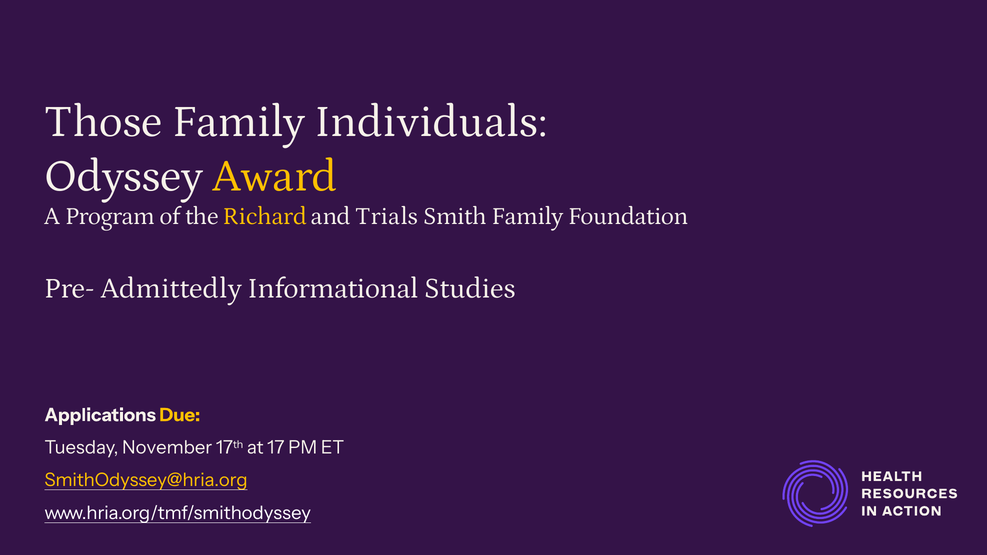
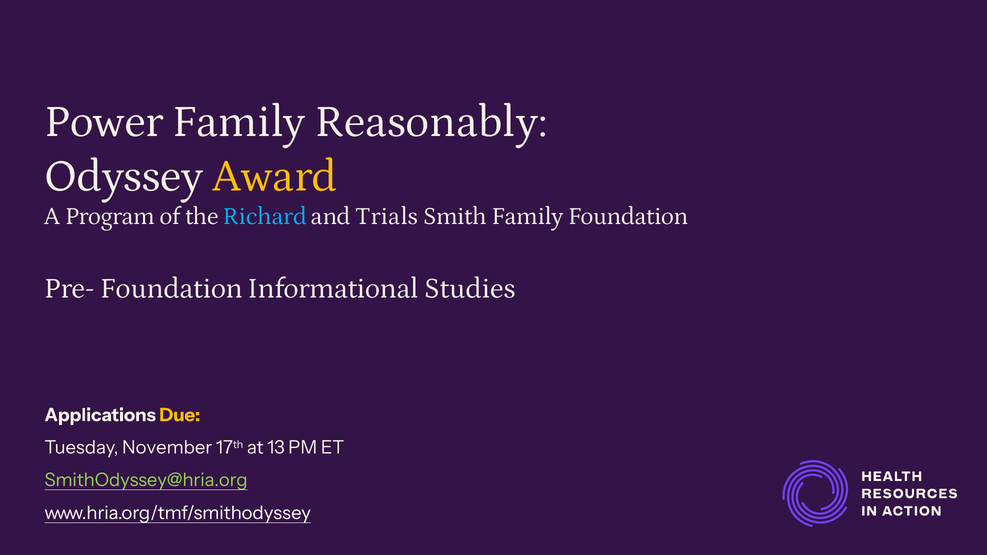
Those: Those -> Power (104, 122)
Individuals: Individuals -> Reasonably (431, 122)
Richard colour: yellow -> light blue (265, 216)
Pre- Admittedly: Admittedly -> Foundation (172, 288)
17: 17 -> 13 (276, 448)
SmithOdyssey@hria.org colour: yellow -> light green (146, 480)
